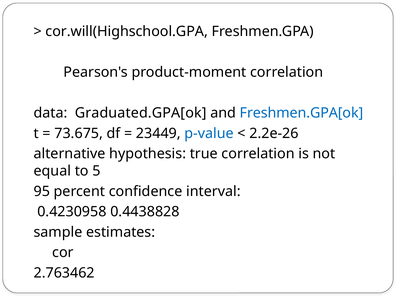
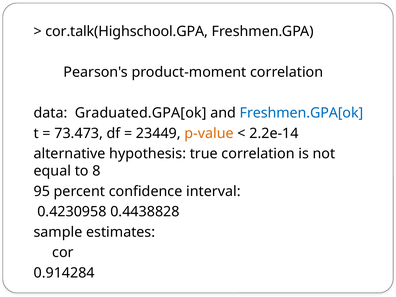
cor.will(Highschool.GPA: cor.will(Highschool.GPA -> cor.talk(Highschool.GPA (127, 31)
73.675: 73.675 -> 73.473 (79, 133)
p-value colour: blue -> orange (209, 133)
2.2e-26: 2.2e-26 -> 2.2e-14 (274, 133)
5: 5 -> 8 (96, 171)
2.763462: 2.763462 -> 0.914284 (64, 273)
